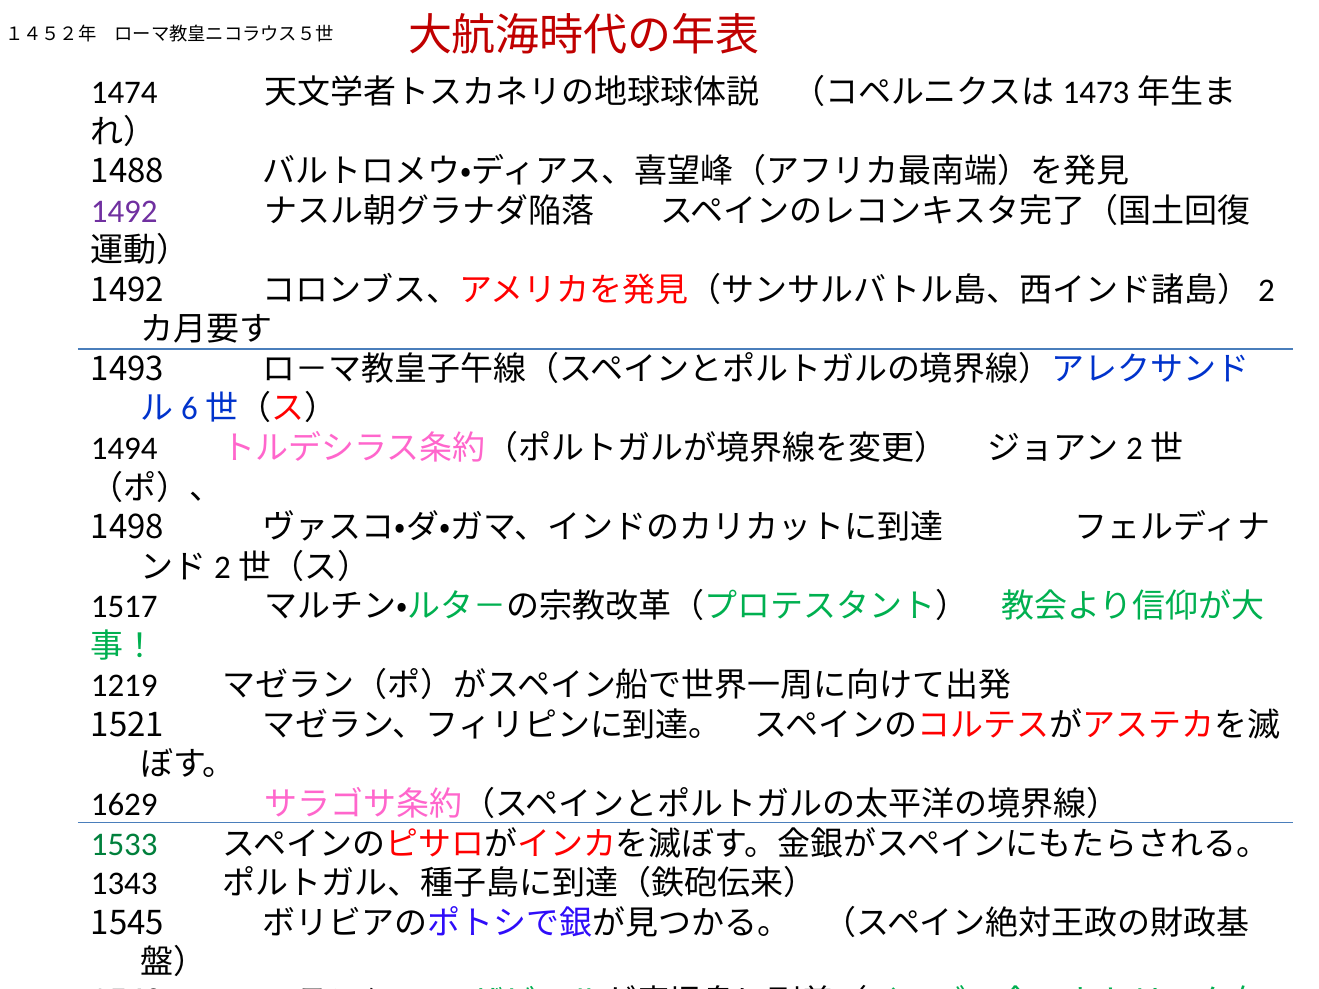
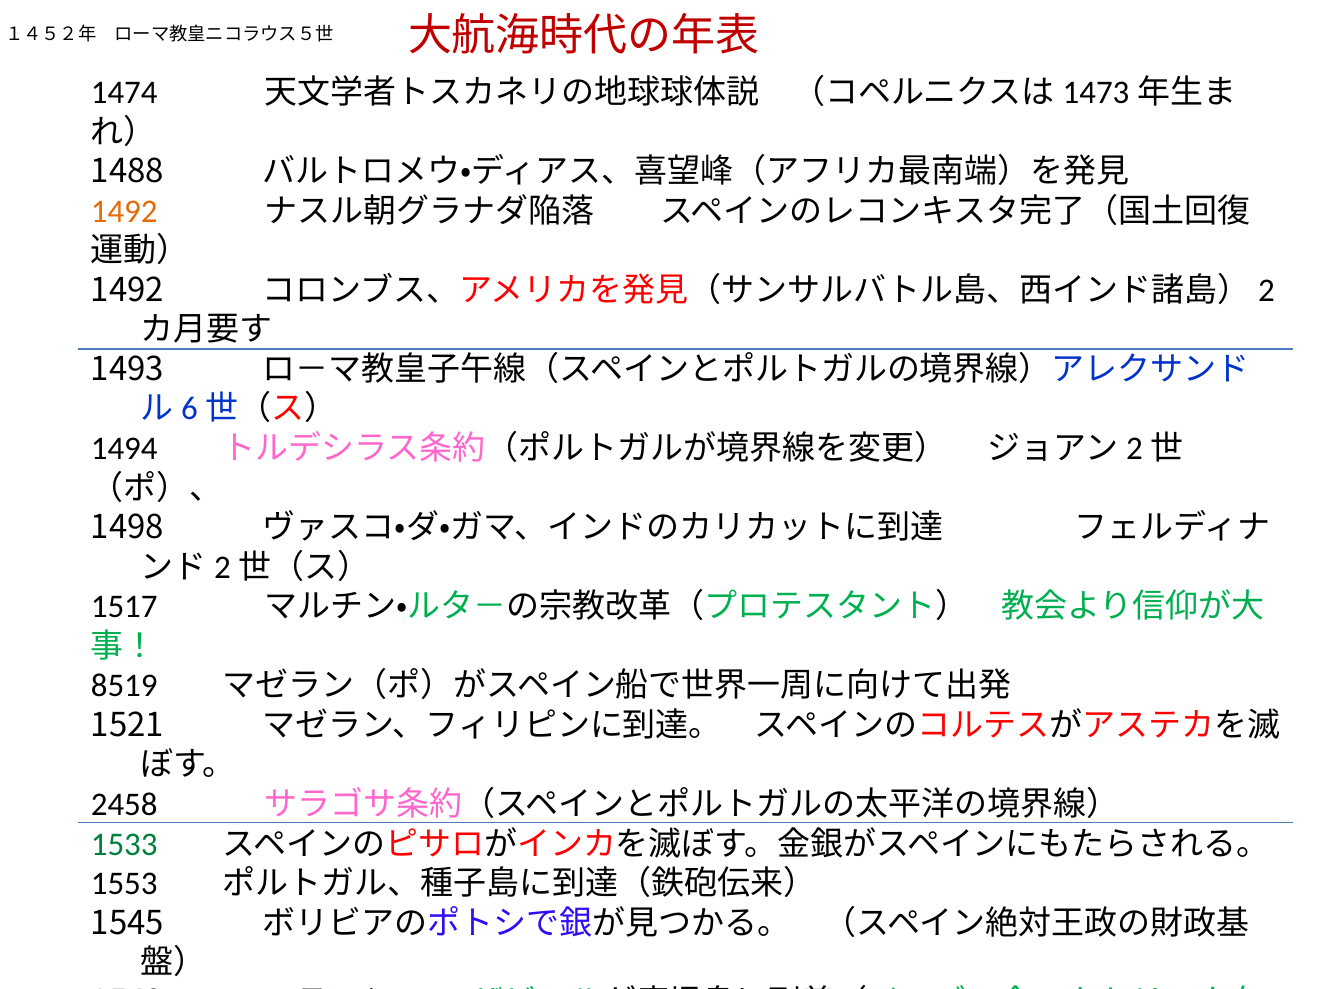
1492 colour: purple -> orange (124, 211)
1219: 1219 -> 8519 (124, 686)
1629: 1629 -> 2458 (124, 805)
1343: 1343 -> 1553 (124, 884)
